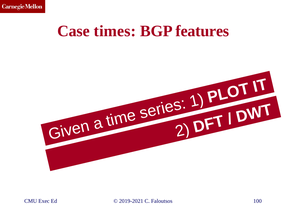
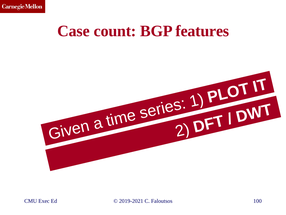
times: times -> count (115, 31)
